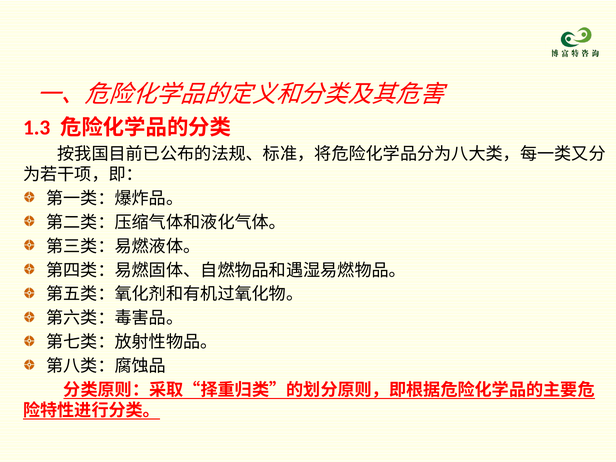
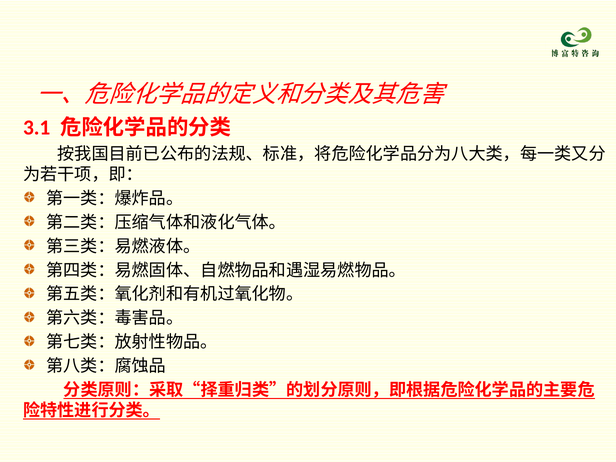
1.3: 1.3 -> 3.1 (37, 128)
